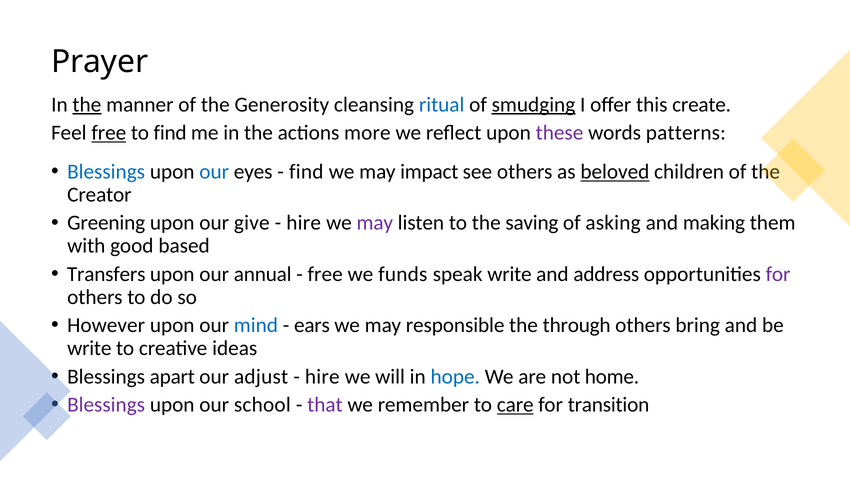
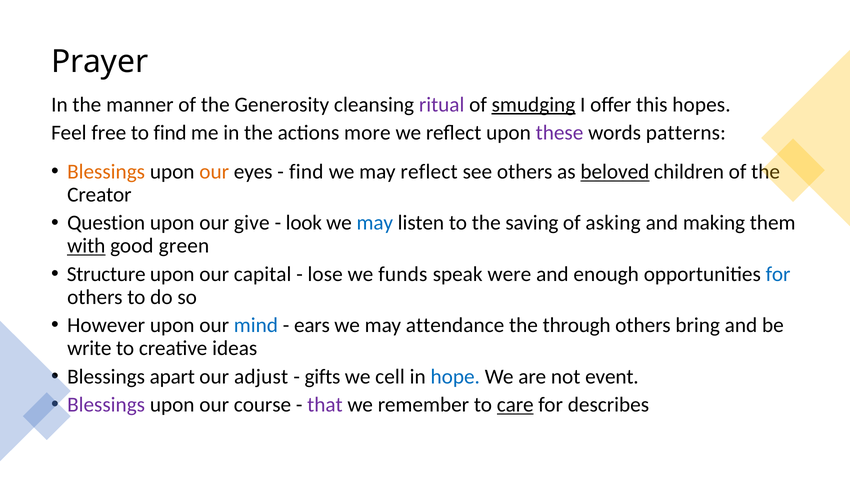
the underline: present -> none (87, 105)
ritual colour: blue -> purple (442, 105)
create: create -> hopes (701, 105)
free underline: present -> none (109, 133)
Blessings colour: blue -> orange (106, 172)
our colour: blue -> orange (214, 172)
may impact: impact -> reflect (429, 172)
Greening: Greening -> Question (106, 223)
hire: hire -> look (304, 223)
may colour: purple -> blue (375, 223)
with underline: none -> present (86, 246)
based: based -> green (184, 246)
Transfers: Transfers -> Structure (106, 274)
annual: annual -> capital (263, 274)
free: free -> lose (325, 274)
speak write: write -> were (509, 274)
address: address -> enough (606, 274)
for colour: purple -> blue (778, 274)
responsible: responsible -> attendance (455, 325)
hire: hire -> gifts (322, 377)
will: will -> cell (390, 377)
home: home -> event (612, 377)
school: school -> course (262, 405)
transition: transition -> describes (608, 405)
